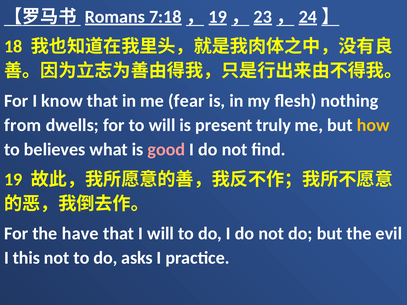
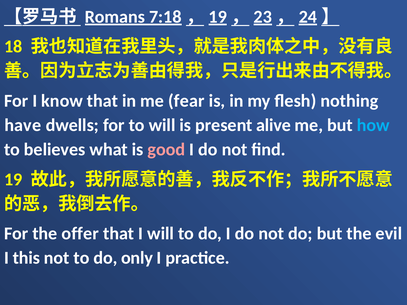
from: from -> have (23, 125)
truly: truly -> alive (274, 125)
how colour: yellow -> light blue (373, 125)
have: have -> offer (80, 234)
asks: asks -> only (137, 258)
